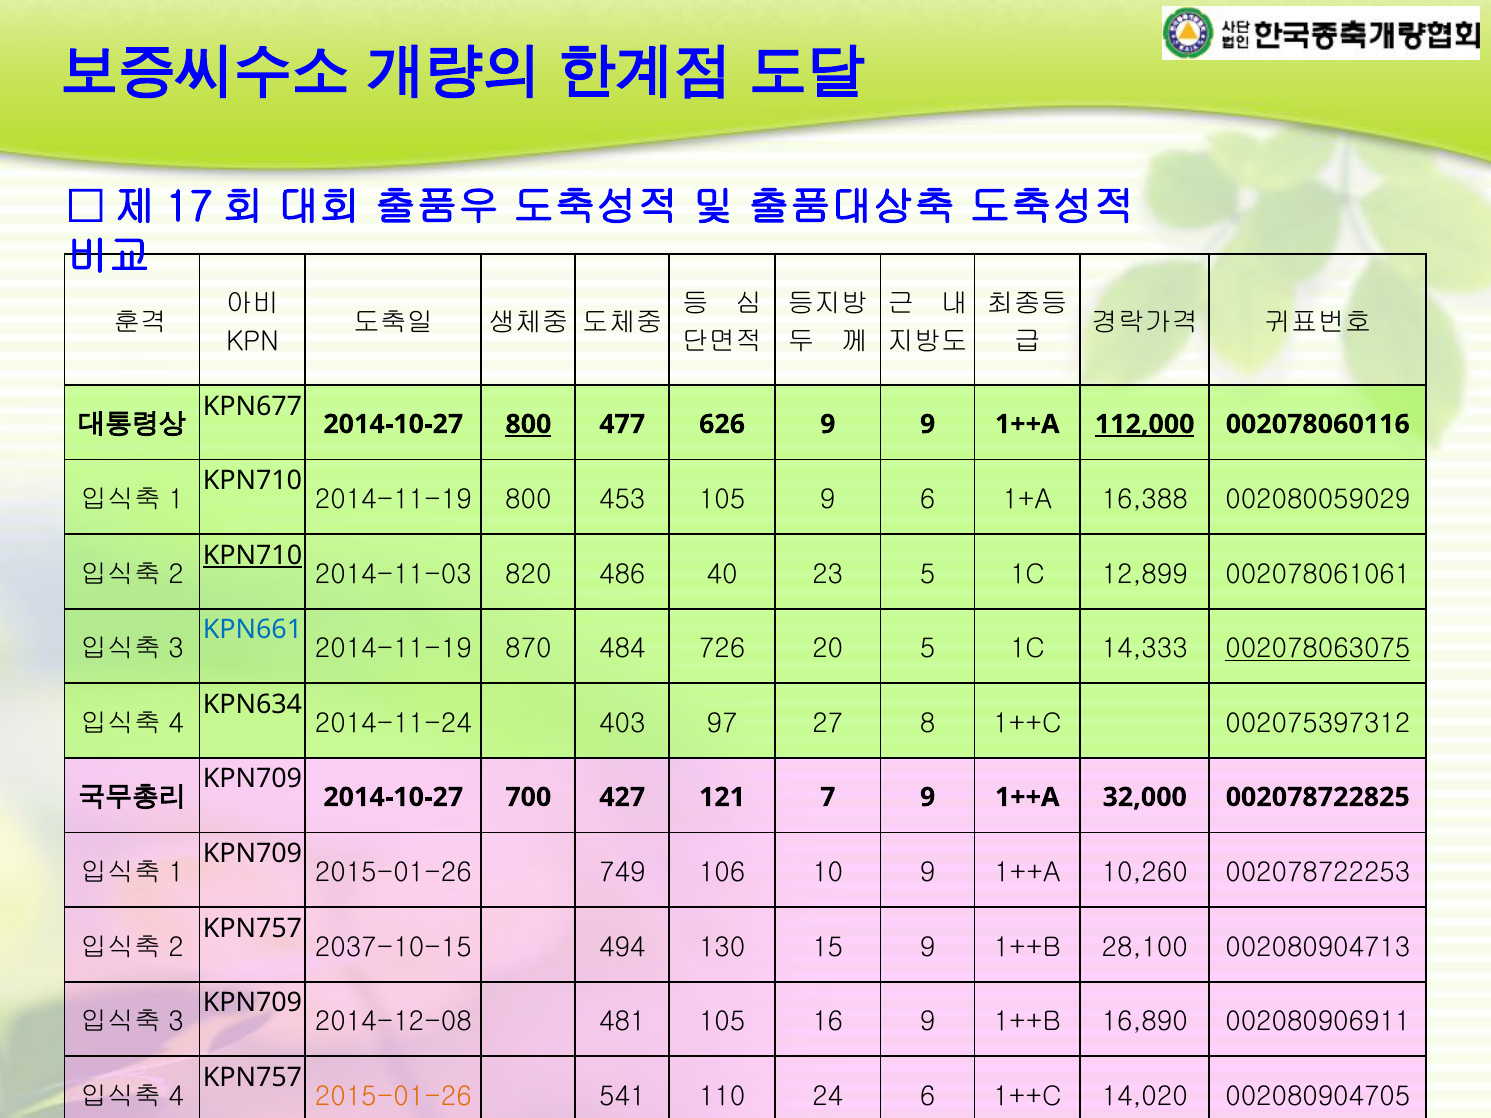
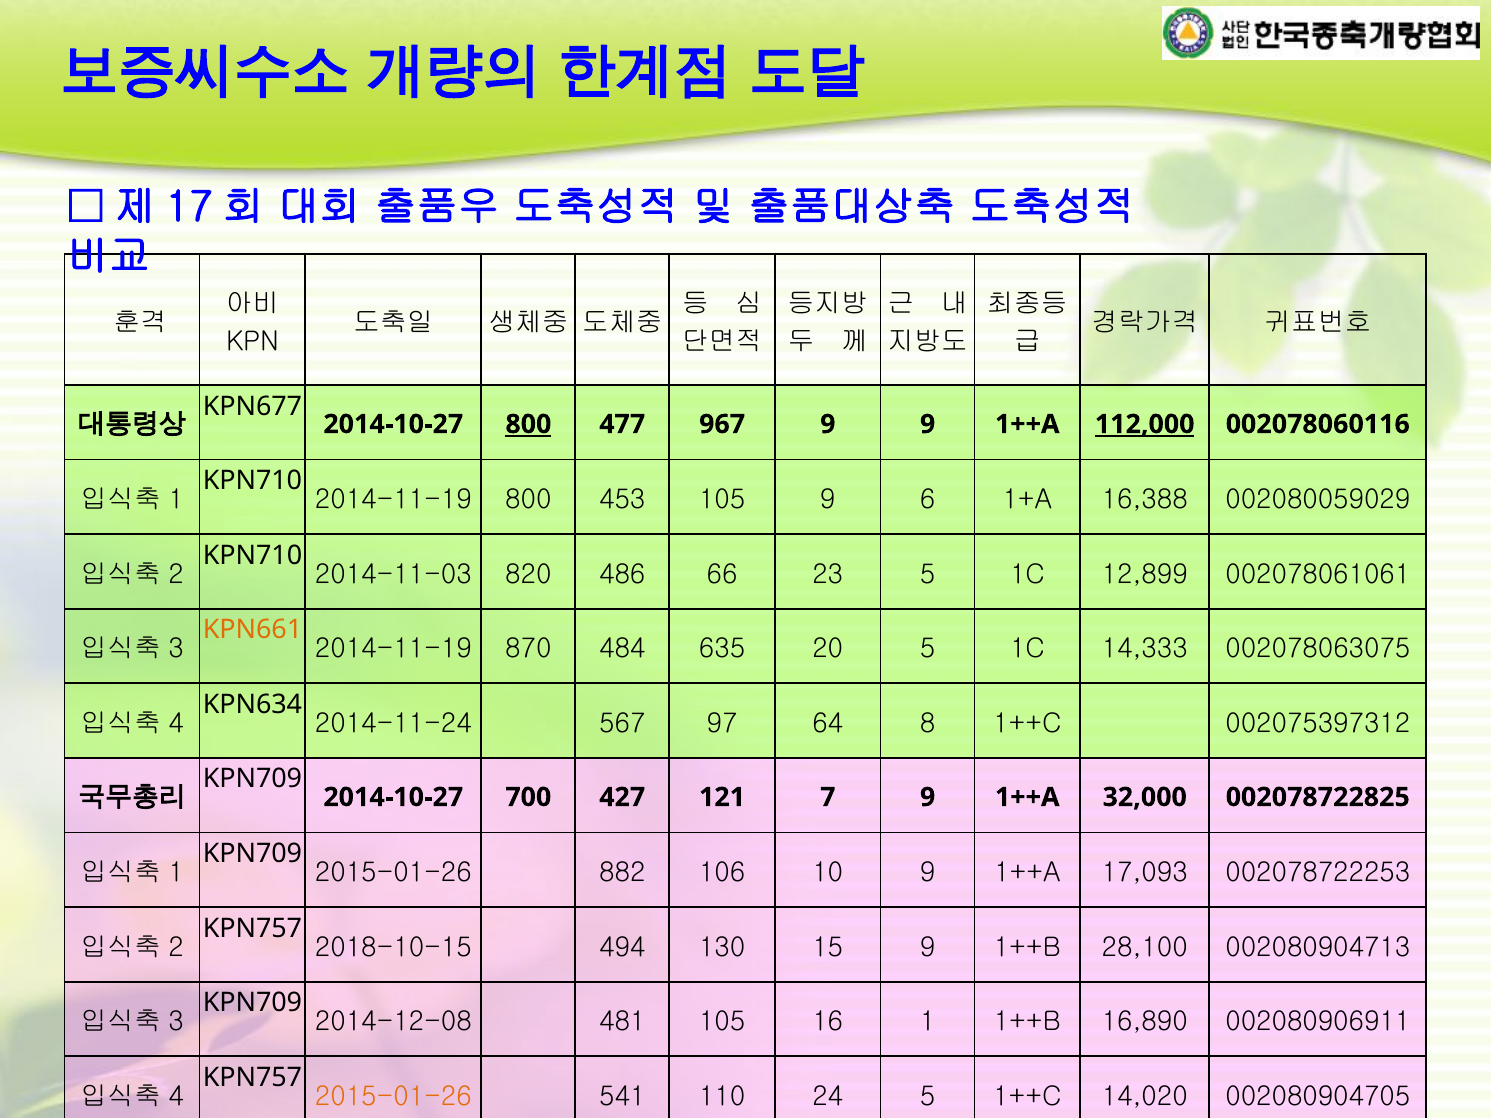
626: 626 -> 967 (722, 424)
KPN710 underline: present -> none (253, 555)
40: 40 -> 66 (722, 575)
KPN661 colour: blue -> orange (253, 630)
726: 726 -> 635 (722, 649)
002078063075 underline: present -> none (1318, 649)
403: 403 -> 567 (622, 724)
27: 27 -> 64 (828, 724)
749: 749 -> 882 (622, 873)
10,260: 10,260 -> 17,093 (1145, 873)
2037-10-15: 2037-10-15 -> 2018-10-15 (393, 948)
16 9: 9 -> 1 (928, 1022)
24 6: 6 -> 5 (928, 1097)
